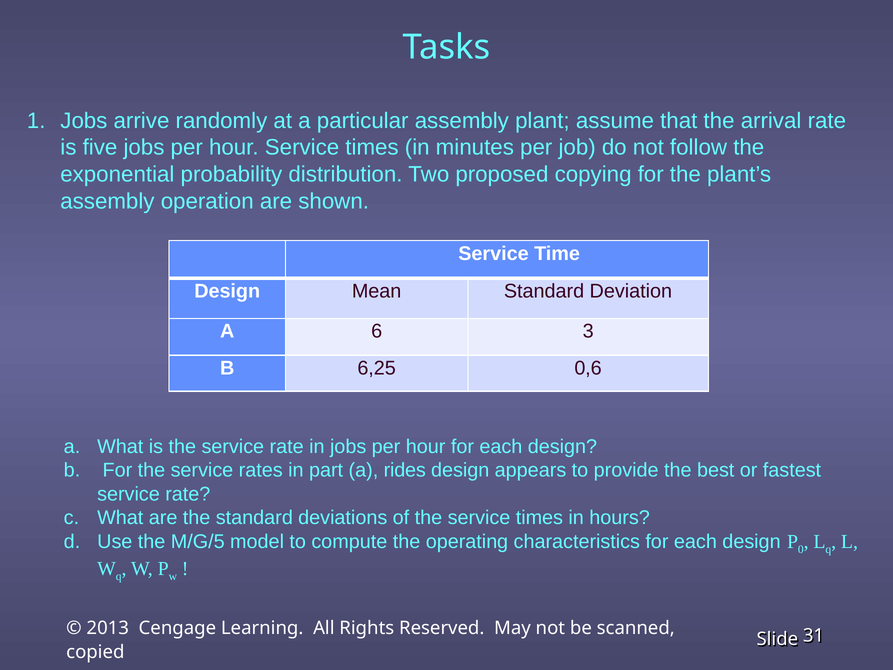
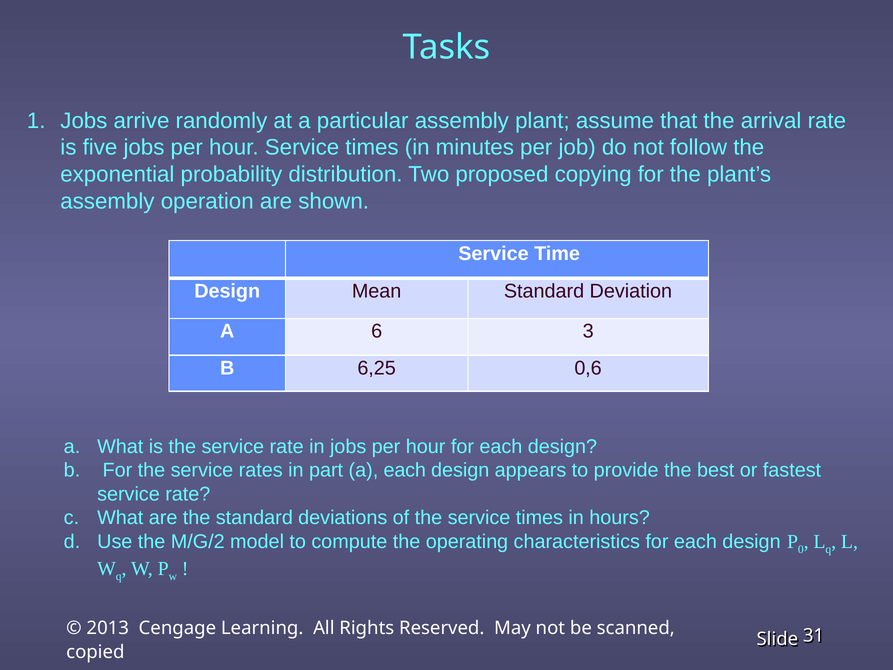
a rides: rides -> each (405, 470)
M/G/5: M/G/5 -> M/G/2 (198, 542)
